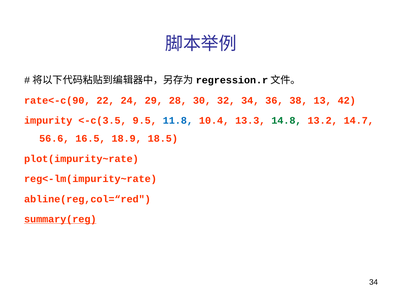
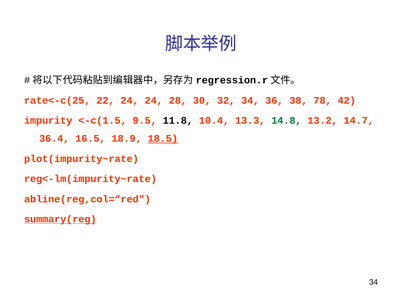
rate<-c(90: rate<-c(90 -> rate<-c(25 (57, 100)
24 29: 29 -> 24 (154, 100)
13: 13 -> 78 (323, 100)
<-c(3.5: <-c(3.5 -> <-c(1.5 (103, 120)
11.8 colour: blue -> black (178, 120)
56.6: 56.6 -> 36.4 (54, 138)
18.5 underline: none -> present (163, 138)
